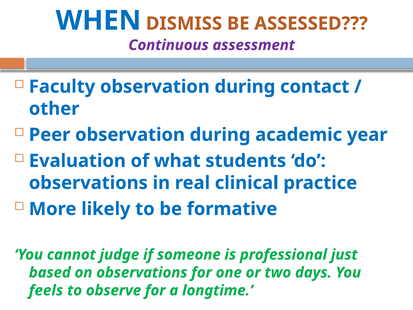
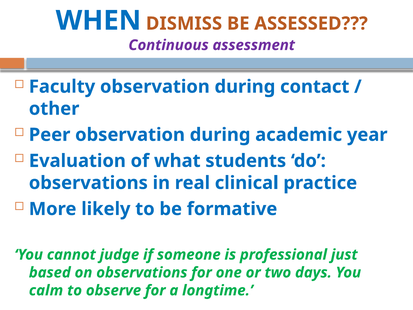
feels: feels -> calm (46, 290)
